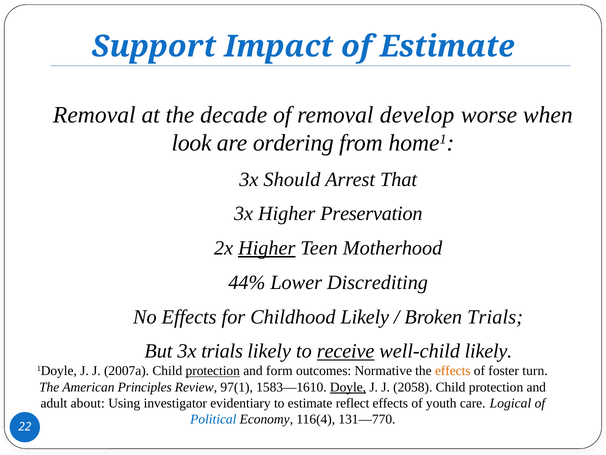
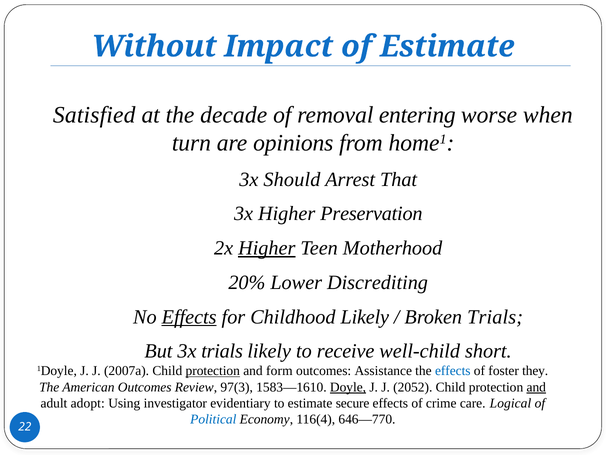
Support: Support -> Without (154, 46)
Removal: Removal -> Satisfied (94, 115)
develop: develop -> entering (417, 115)
look: look -> turn (191, 143)
ordering: ordering -> opinions (293, 143)
44%: 44% -> 20% (247, 282)
Effects underline: none -> present (189, 316)
receive underline: present -> none (346, 351)
well-child likely: likely -> short (488, 351)
Normative: Normative -> Assistance (383, 371)
effects colour: orange -> blue (453, 371)
turn: turn -> they (535, 371)
American Principles: Principles -> Outcomes (145, 387)
97(1: 97(1 -> 97(3 (237, 387)
2058: 2058 -> 2052 (413, 387)
and underline: none -> present (536, 387)
about: about -> adopt (88, 403)
reflect: reflect -> secure (353, 403)
youth: youth -> crime (441, 403)
131—770: 131—770 -> 646—770 (367, 419)
